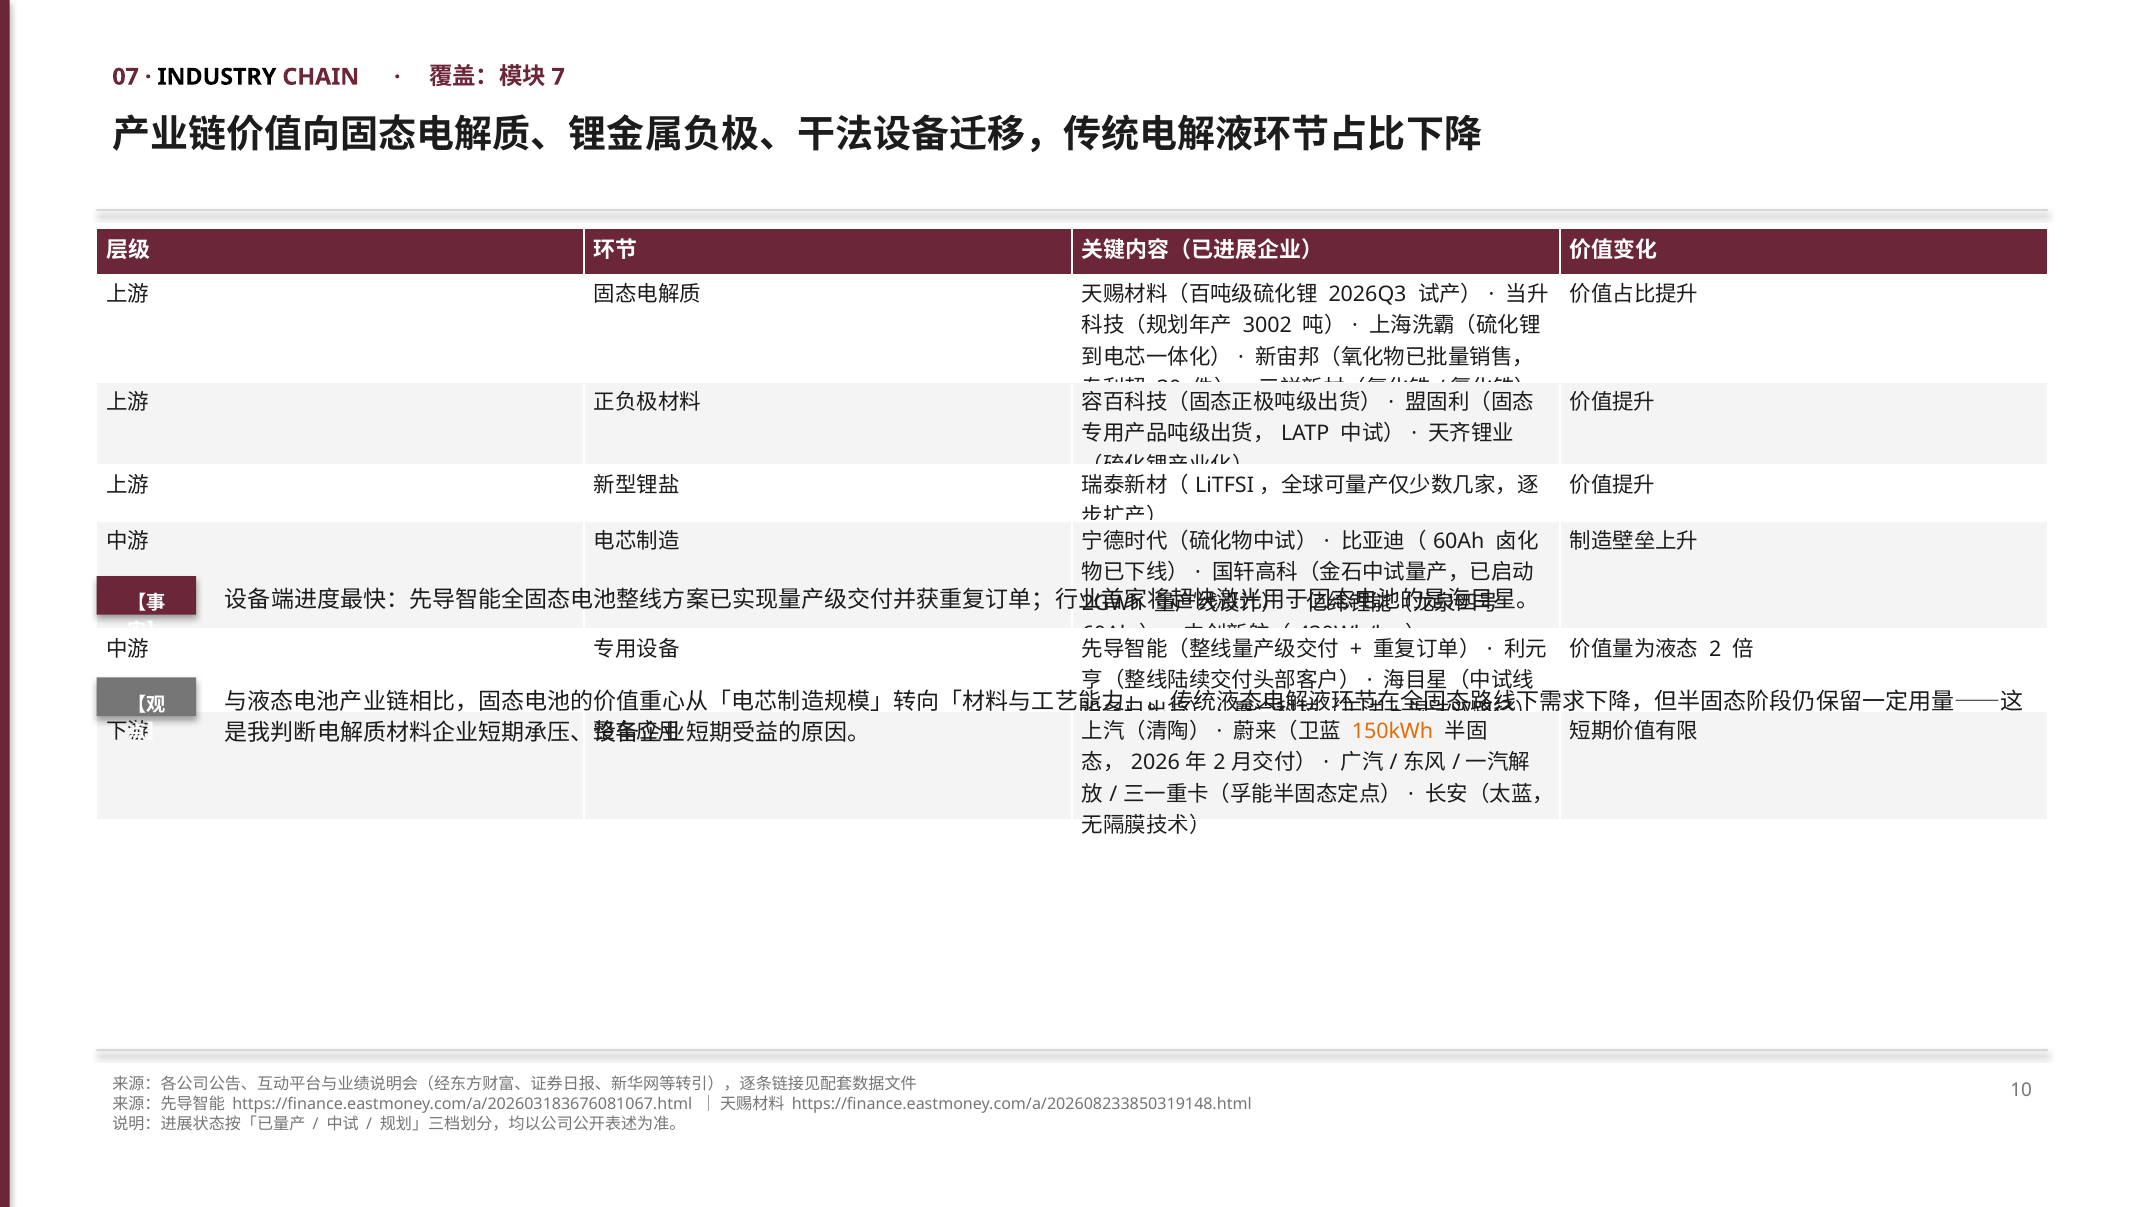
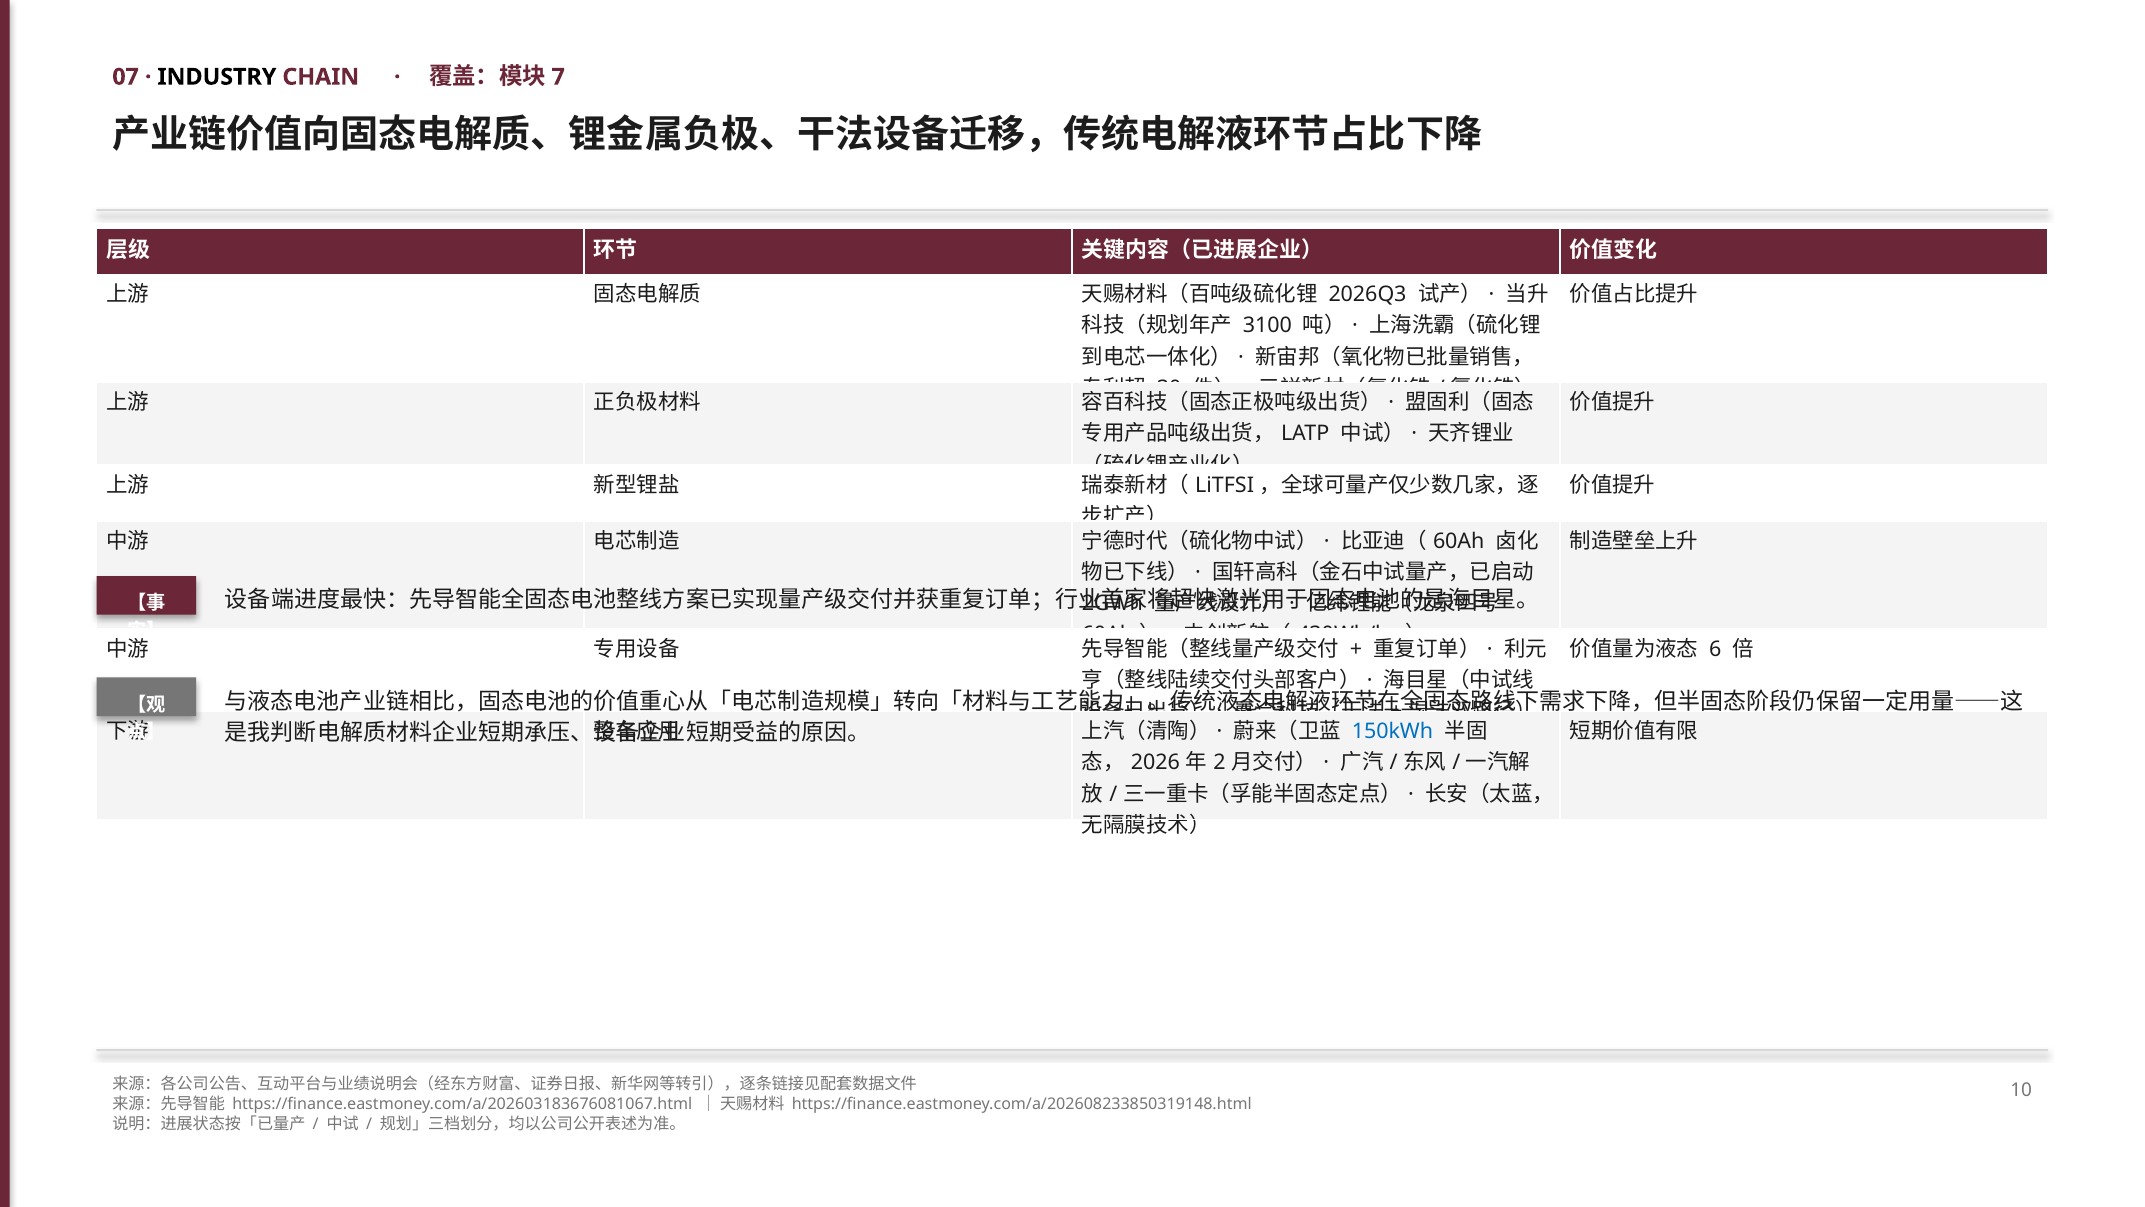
3002: 3002 -> 3100 (1267, 326)
2: 2 -> 6 (1715, 649)
150kWh colour: orange -> blue (1393, 731)
